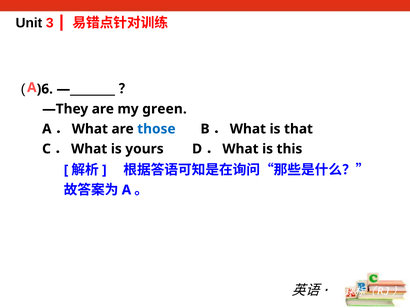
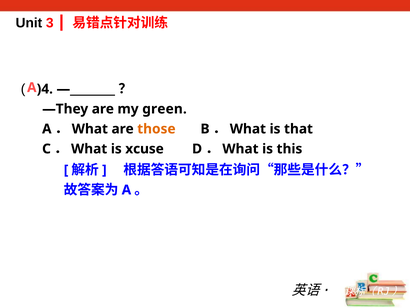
)6: )6 -> )4 (45, 89)
those colour: blue -> orange (156, 129)
yours: yours -> xcuse (145, 149)
